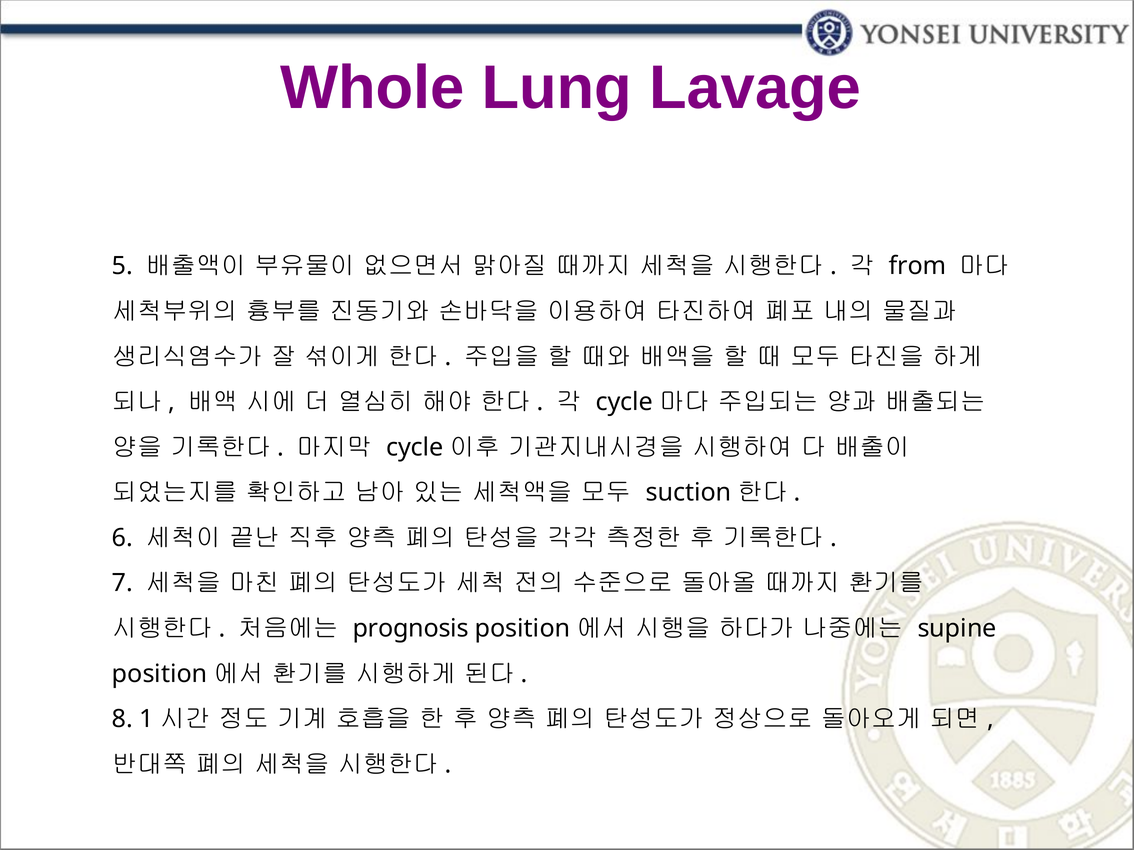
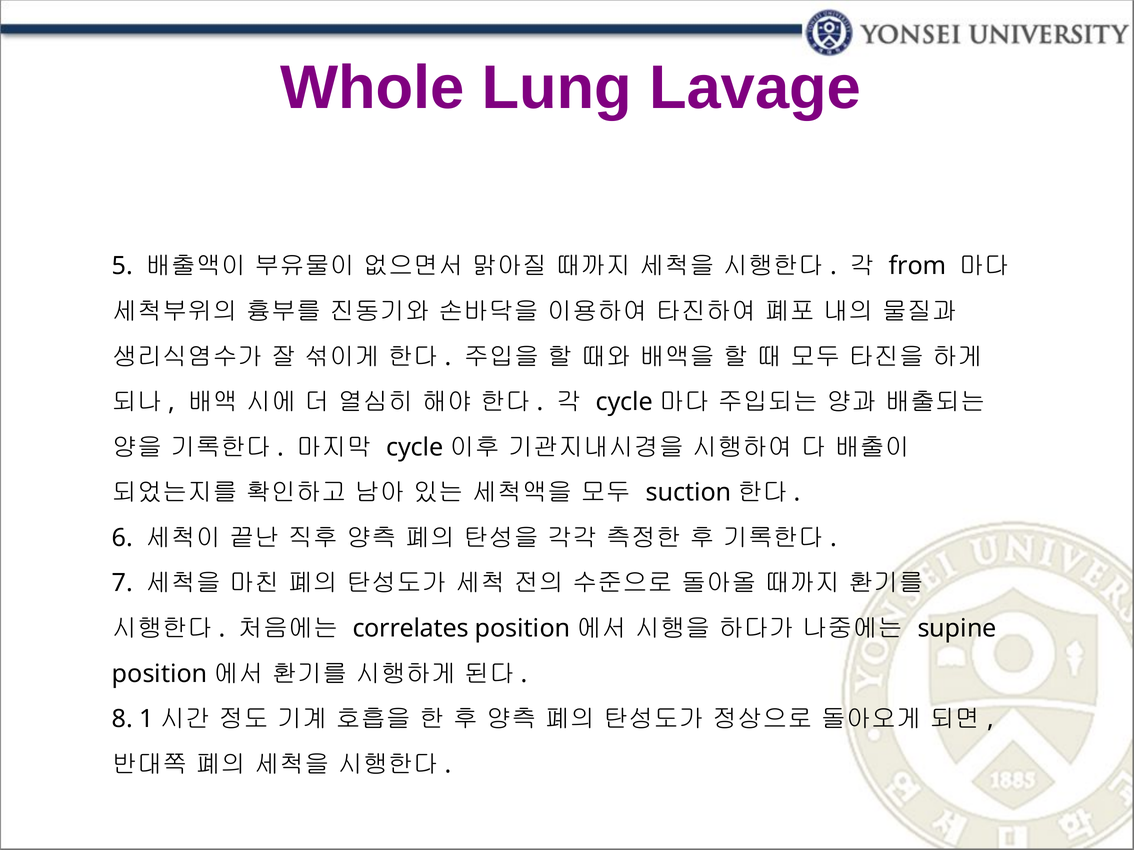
prognosis: prognosis -> correlates (411, 629)
